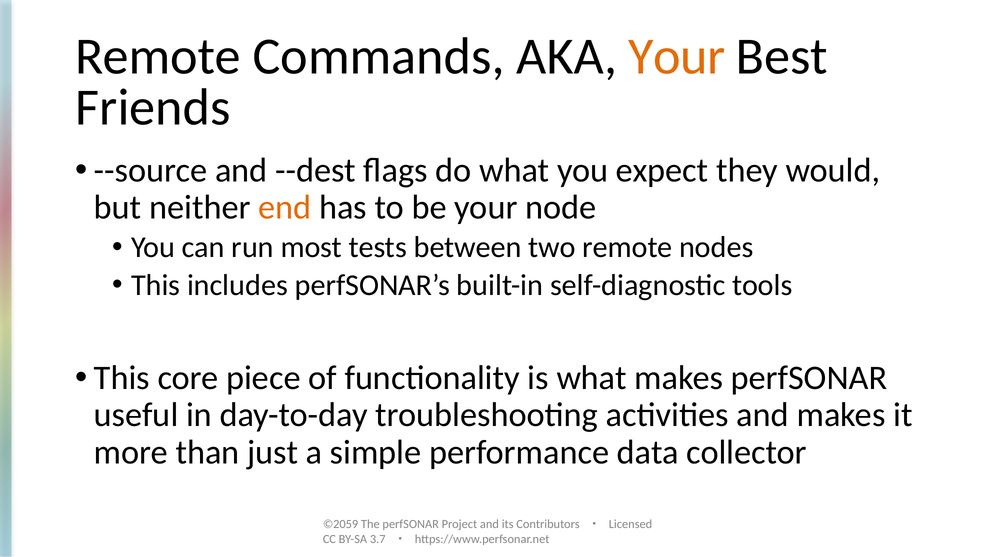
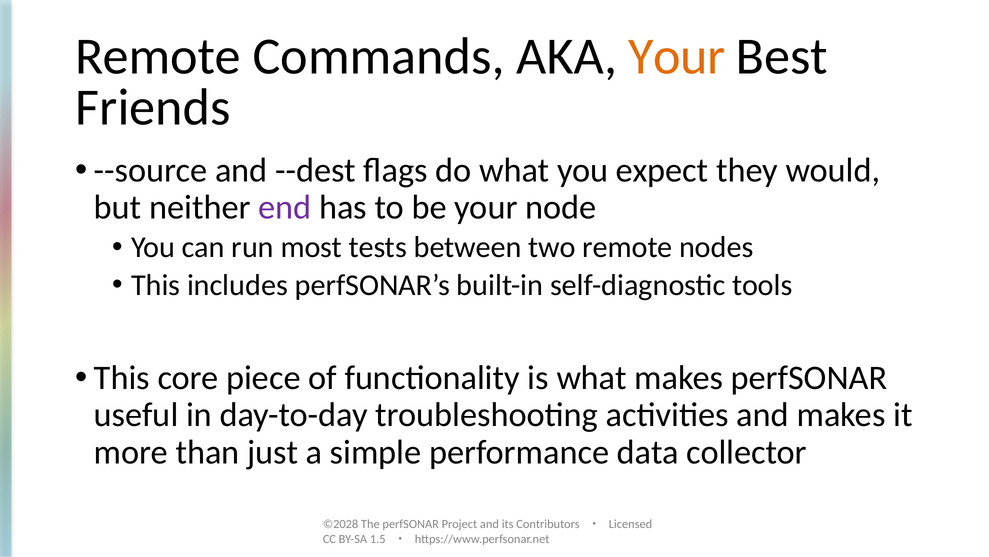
end colour: orange -> purple (285, 207)
©2059: ©2059 -> ©2028 (341, 524)
3.7: 3.7 -> 1.5 (378, 538)
